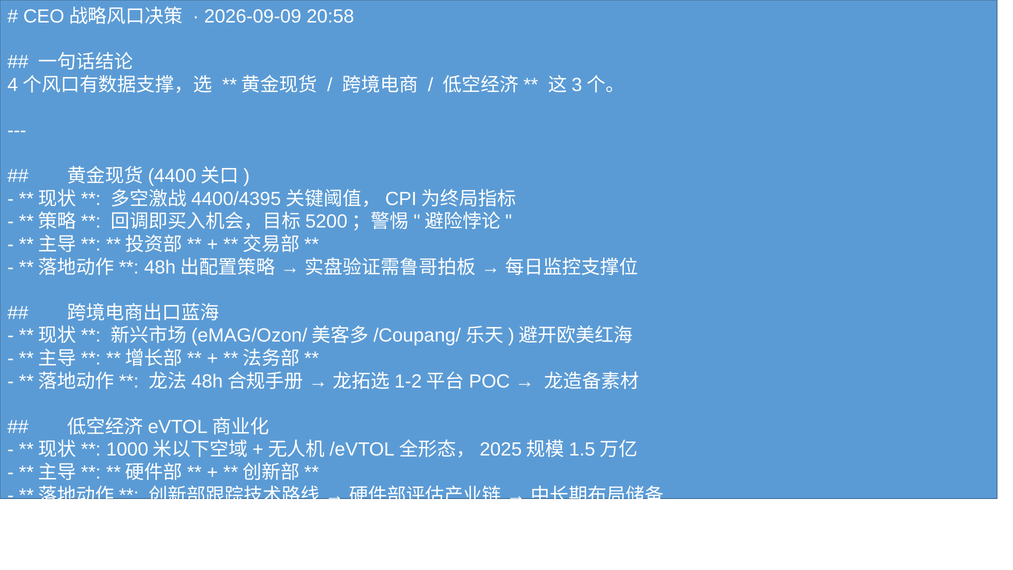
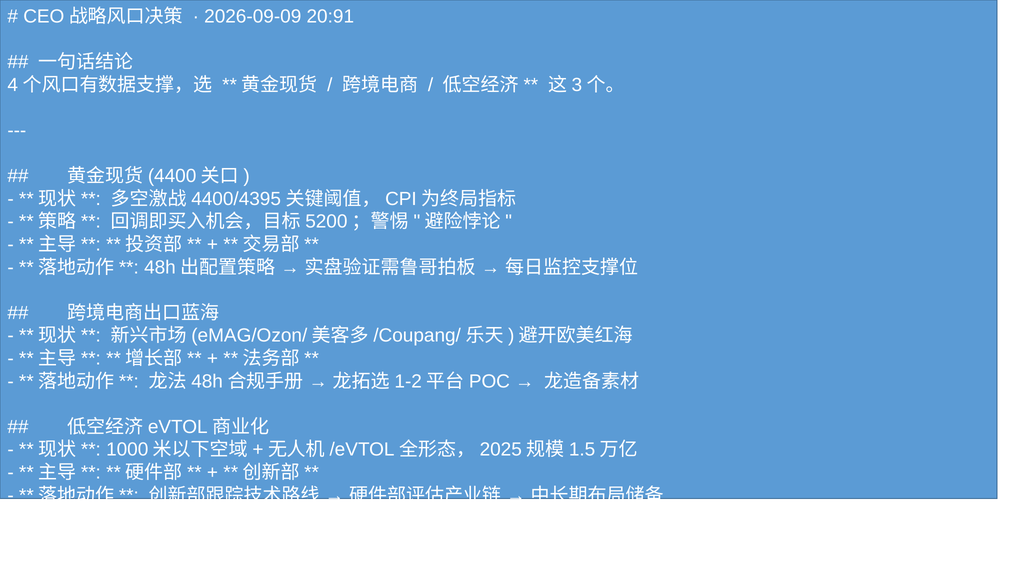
20:58: 20:58 -> 20:91 (330, 16)
